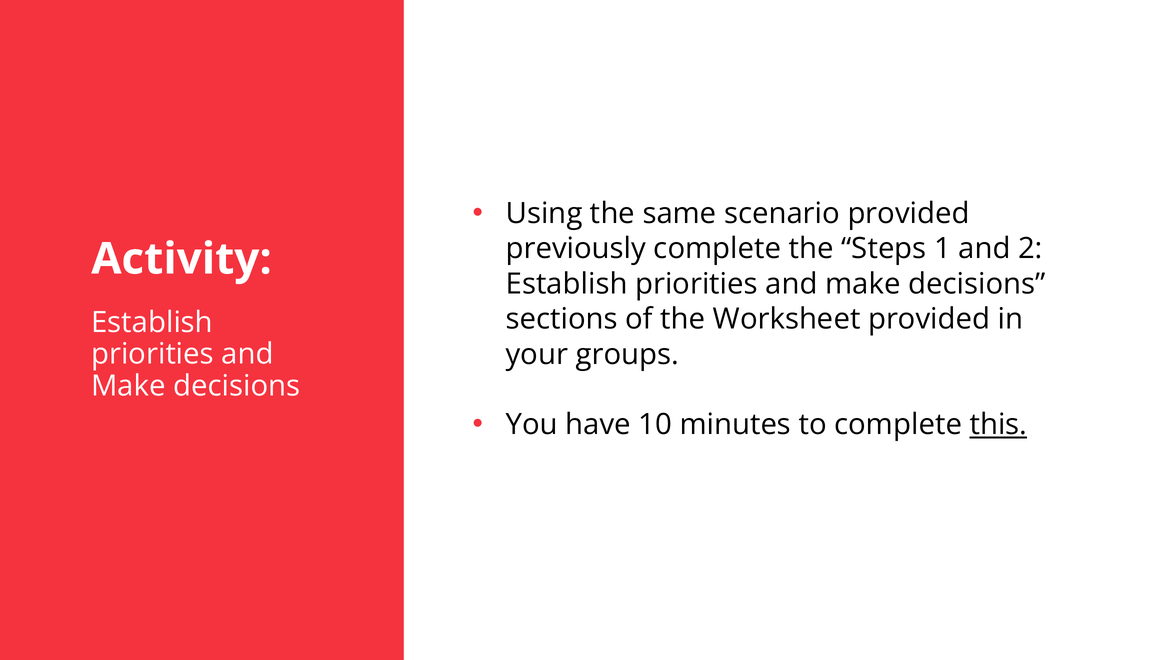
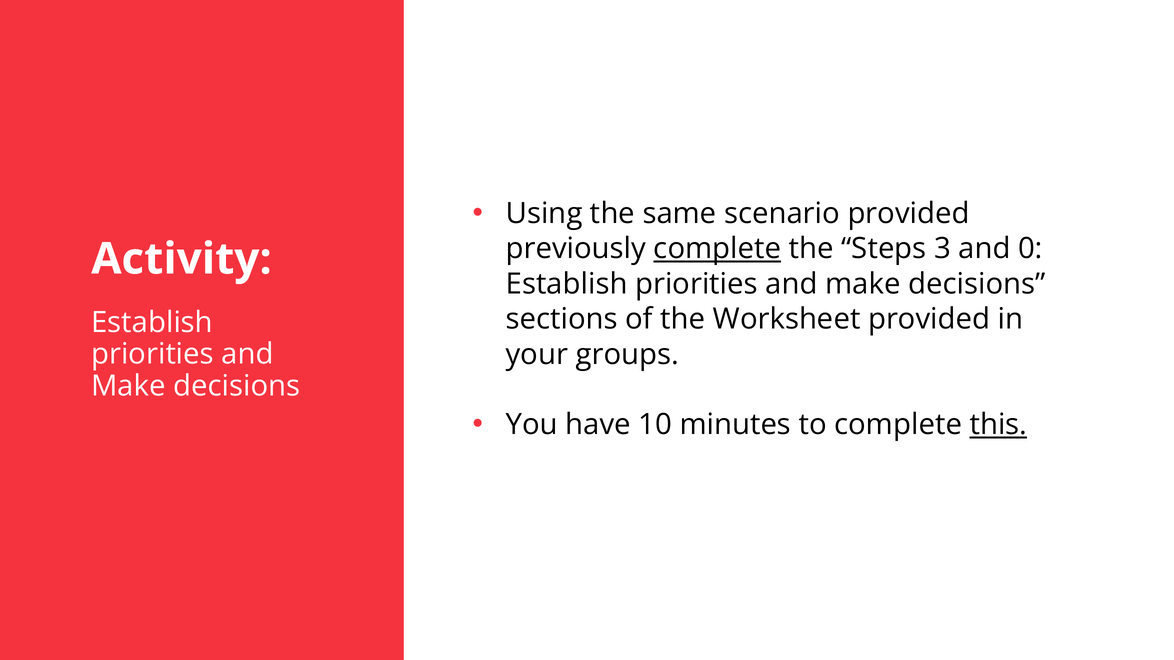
complete underline: none -> present (717, 249)
1: 1 -> 3 (942, 249)
2: 2 -> 0 (1030, 249)
